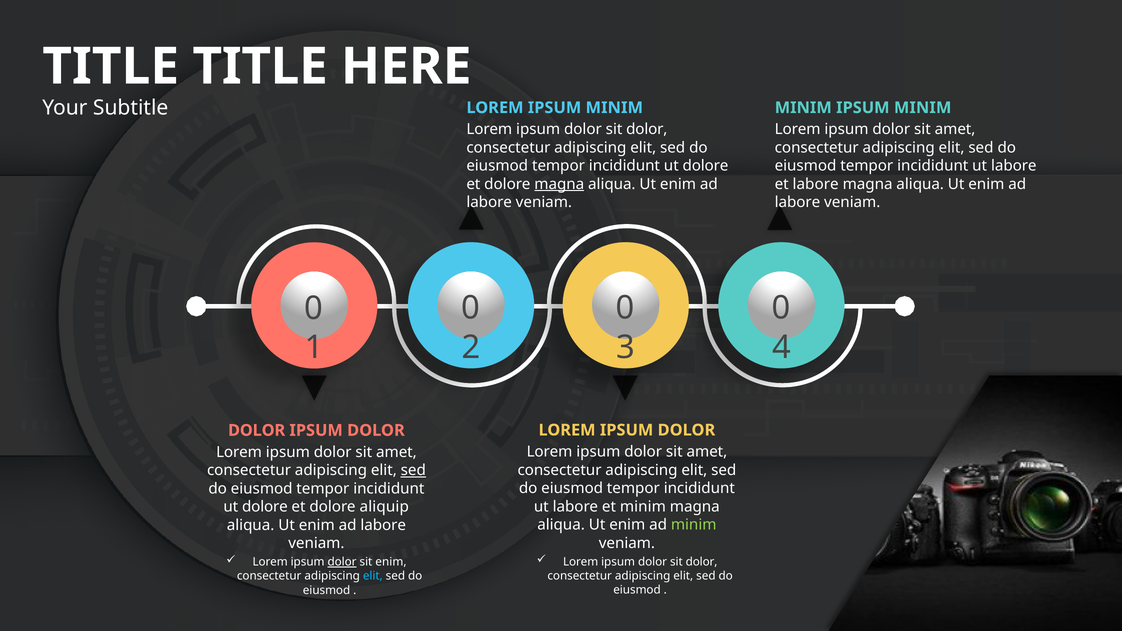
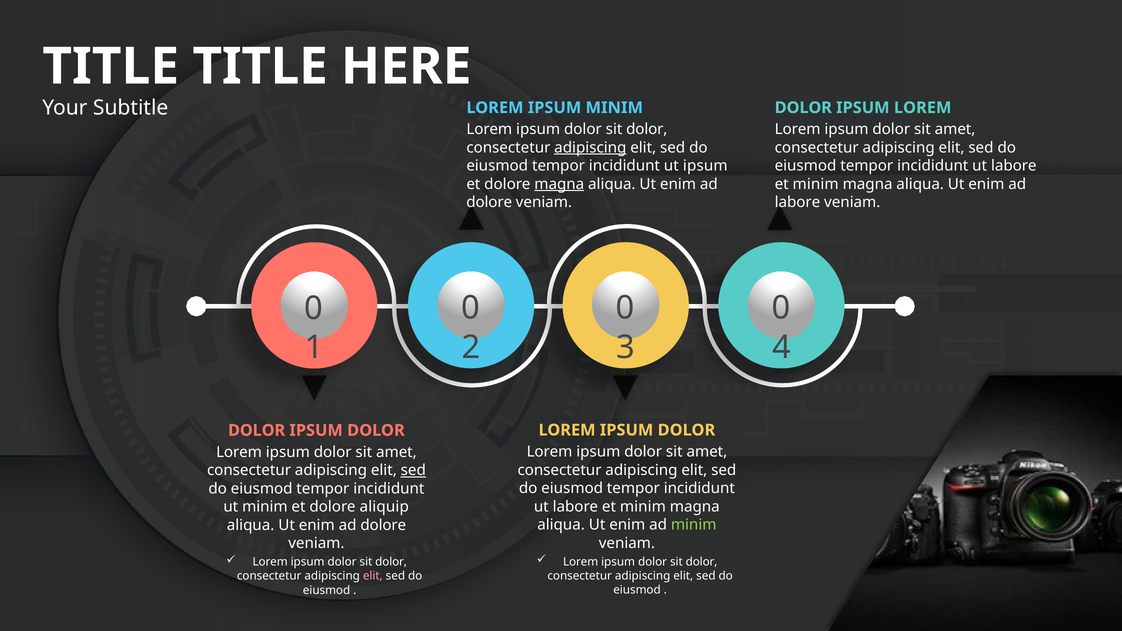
MINIM: MINIM -> DOLOR (803, 108)
MINIM: MINIM -> LOREM (923, 108)
adipiscing underline: none -> present (590, 148)
dolore: dolore -> ipsum (705, 166)
labore: labore -> minim (816, 184)
labore: labore -> dolore (489, 202)
dolore: dolore -> minim (265, 507)
labore: labore -> dolore (383, 525)
dolor underline: present -> none (342, 562)
enim: enim -> dolor (391, 562)
elit colour: light blue -> pink (373, 576)
